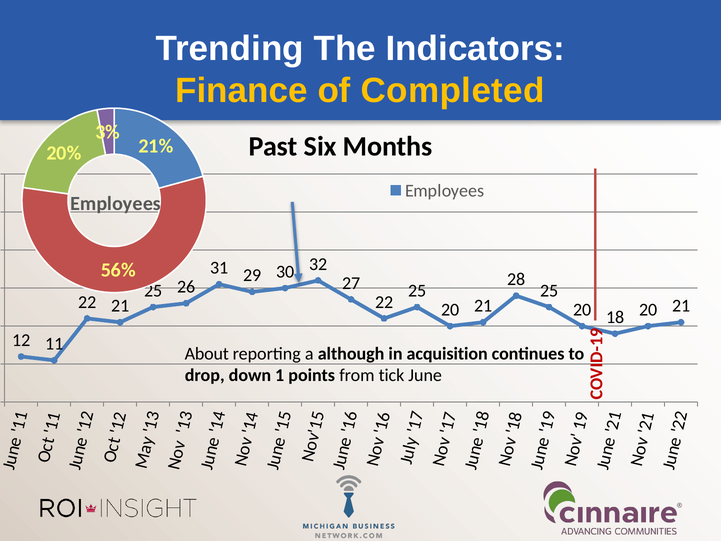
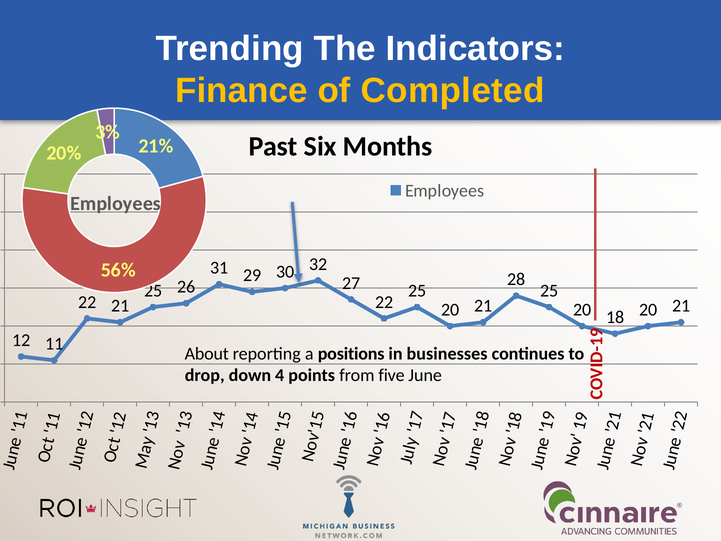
although: although -> positions (351, 354)
acquisition: acquisition -> businesses (447, 354)
down 1: 1 -> 4 (280, 375)
tick: tick -> five (392, 375)
